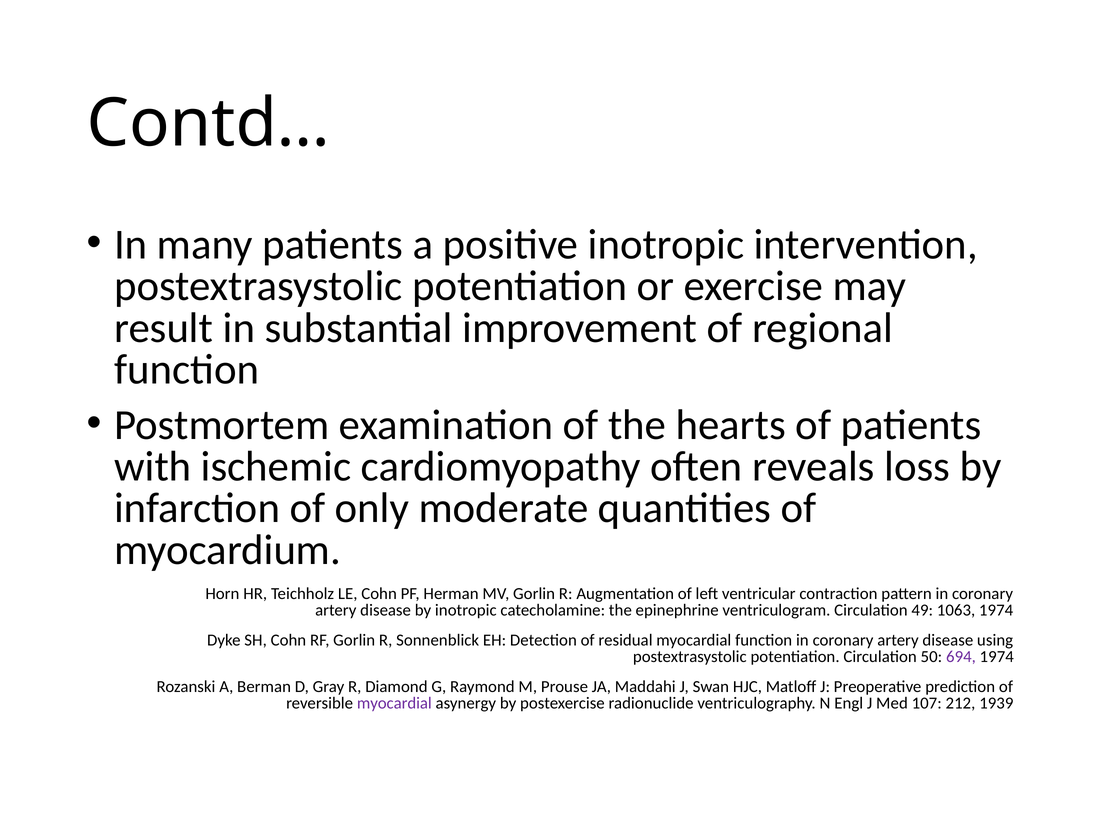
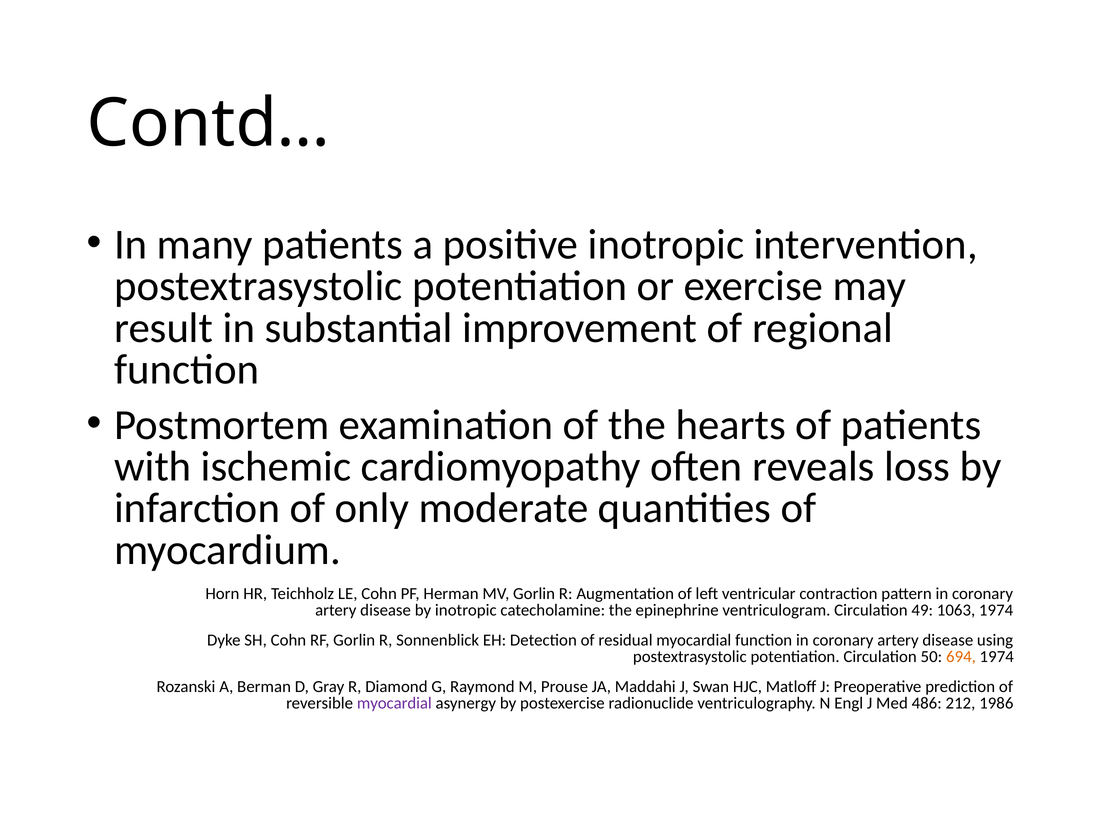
694 colour: purple -> orange (961, 656)
107: 107 -> 486 (927, 703)
1939: 1939 -> 1986 (996, 703)
